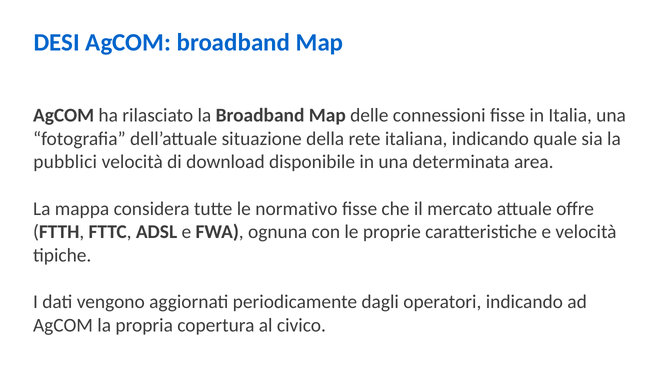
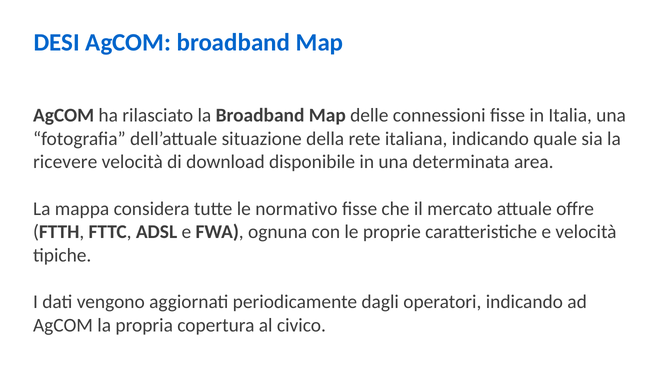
pubblici: pubblici -> ricevere (65, 162)
